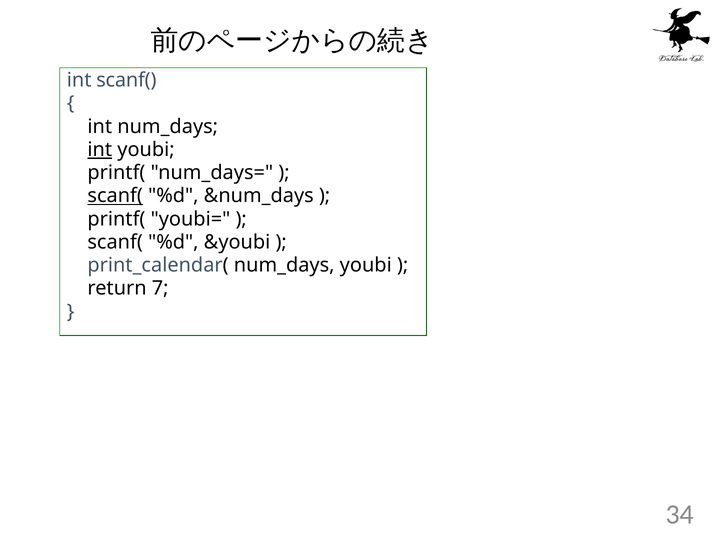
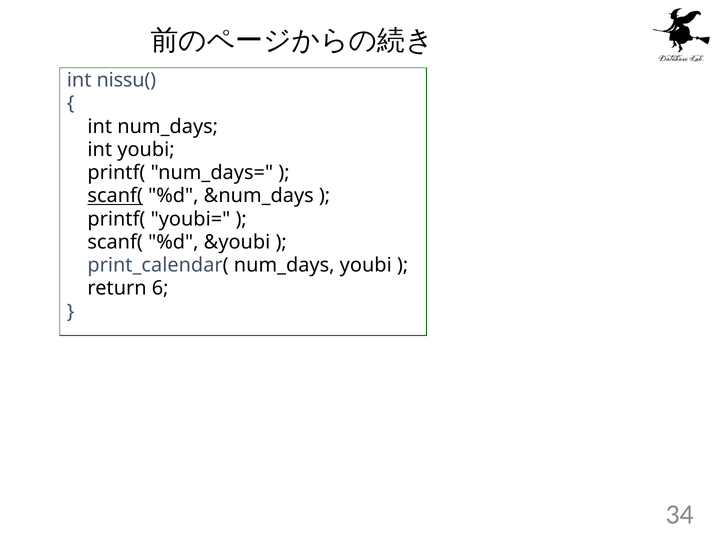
int scanf(: scanf( -> nissu( (126, 80)
int underline: present -> none (100, 150)
7: 7 -> 6 (160, 288)
